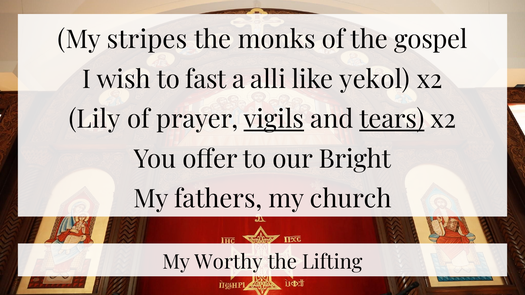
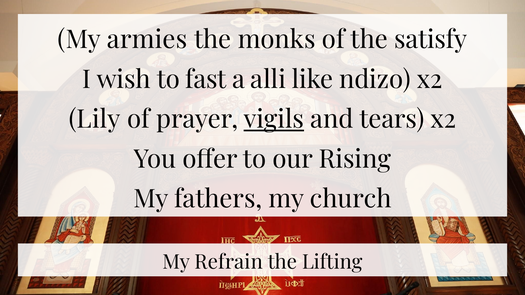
stripes: stripes -> armies (147, 40)
gospel: gospel -> satisfy (431, 40)
yekol: yekol -> ndizo (375, 80)
tears underline: present -> none (392, 120)
Bright: Bright -> Rising (355, 159)
Worthy: Worthy -> Refrain (229, 263)
